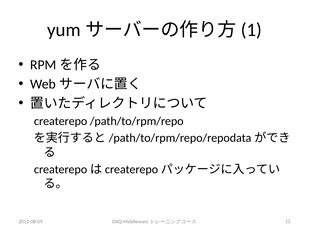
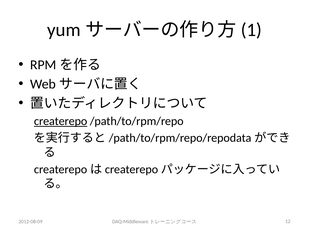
createrepo underline: none -> present (61, 121)
